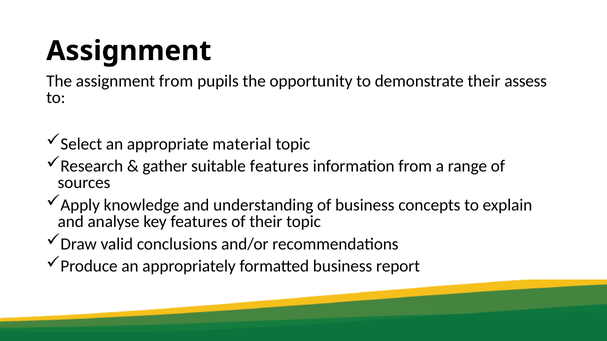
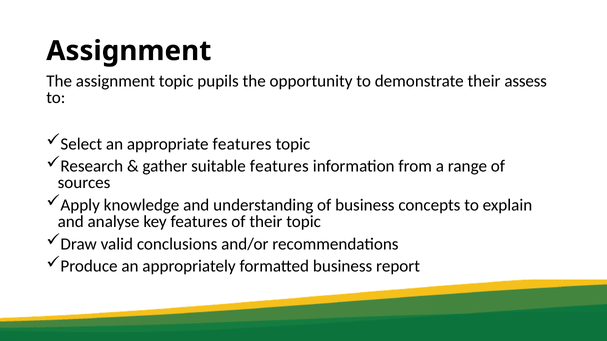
assignment from: from -> topic (176, 81)
appropriate material: material -> features (242, 144)
